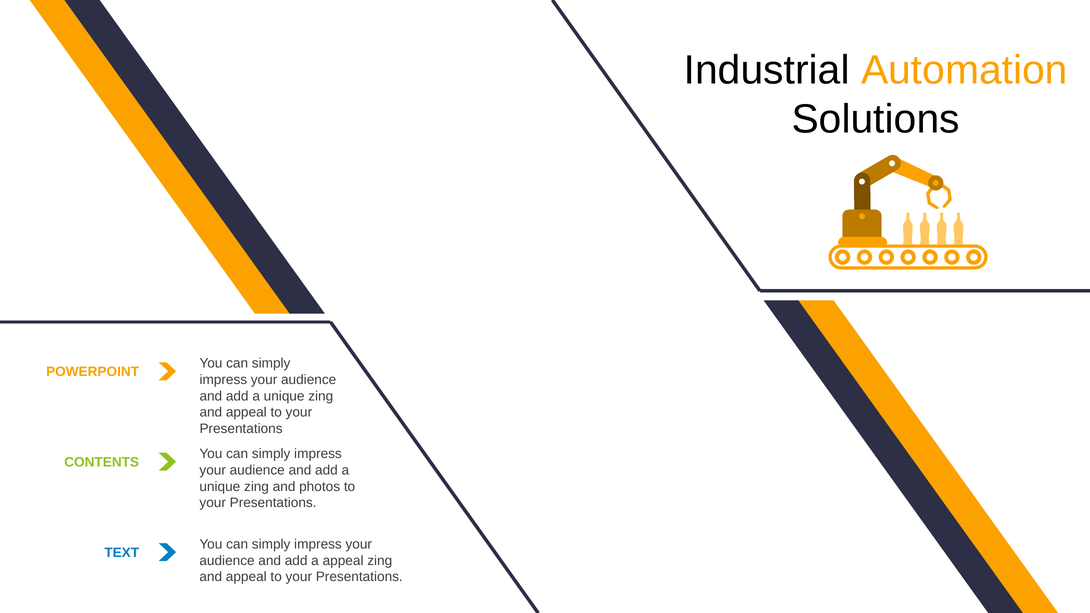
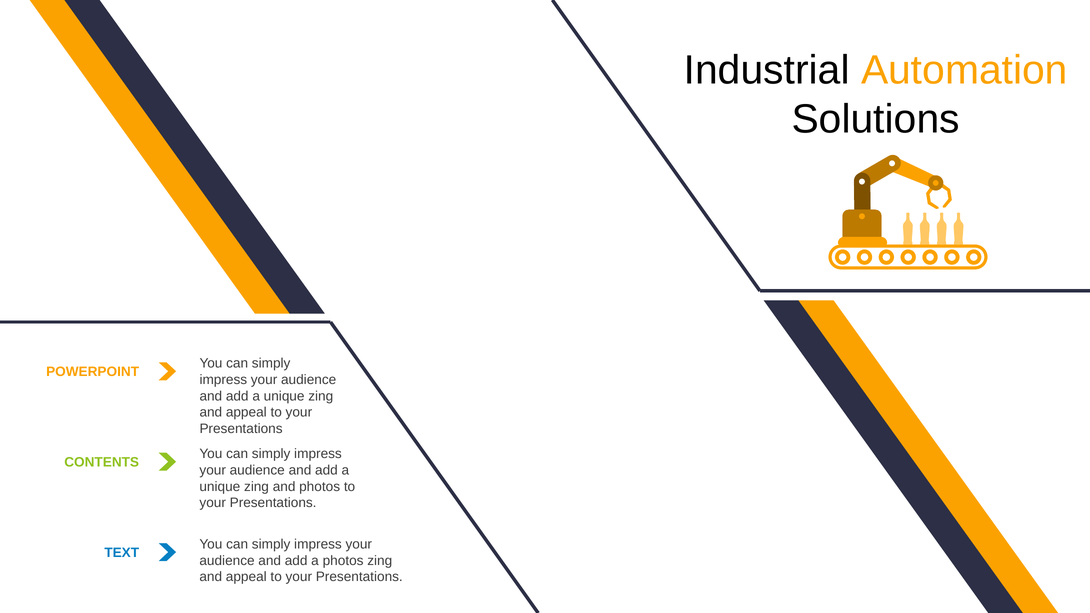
a appeal: appeal -> photos (343, 561)
